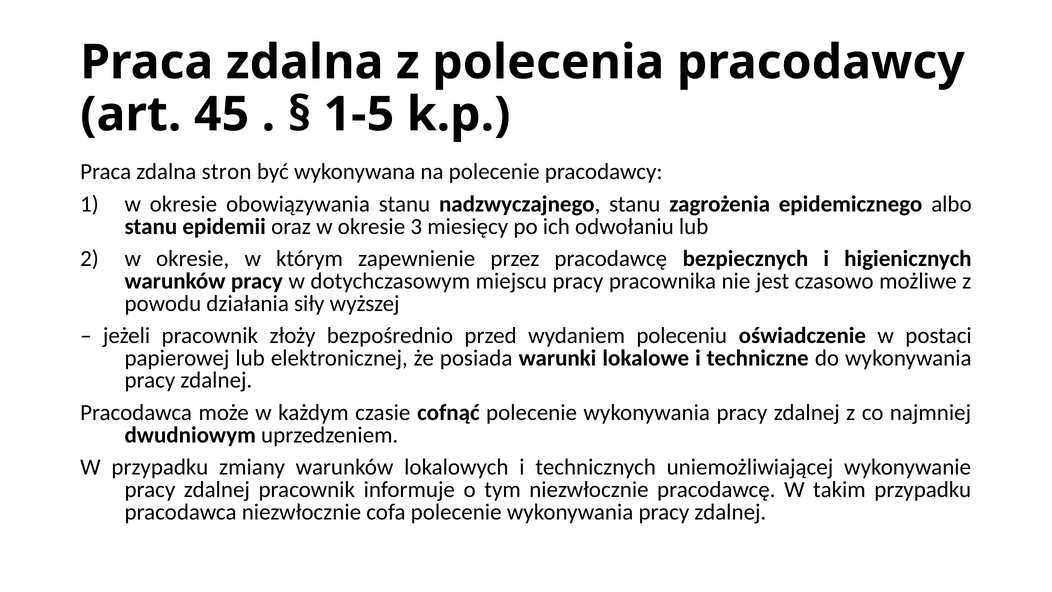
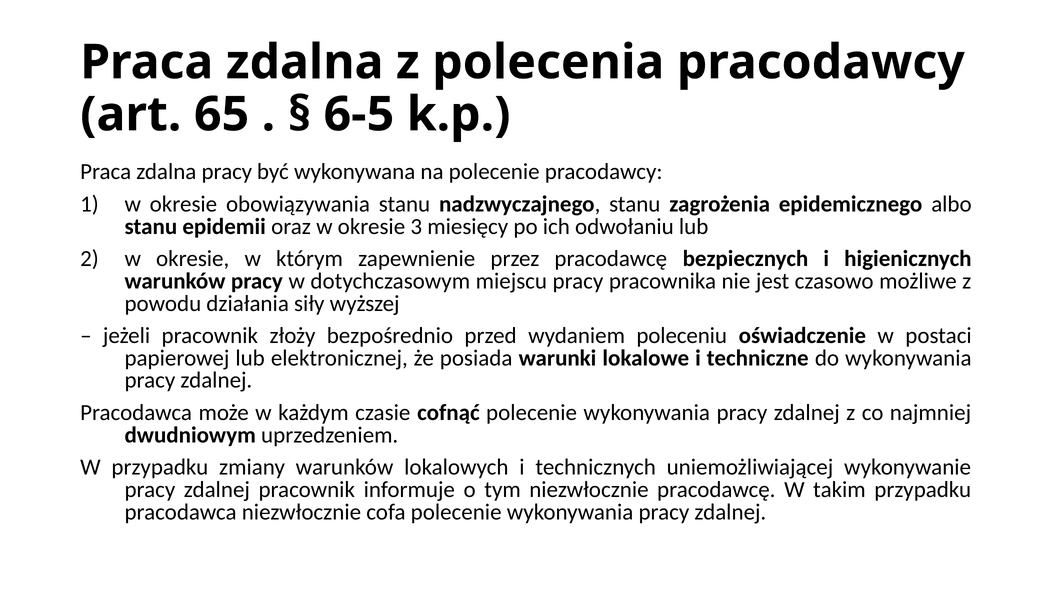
45: 45 -> 65 (222, 114)
1-5: 1-5 -> 6-5 (359, 114)
zdalna stron: stron -> pracy (227, 172)
